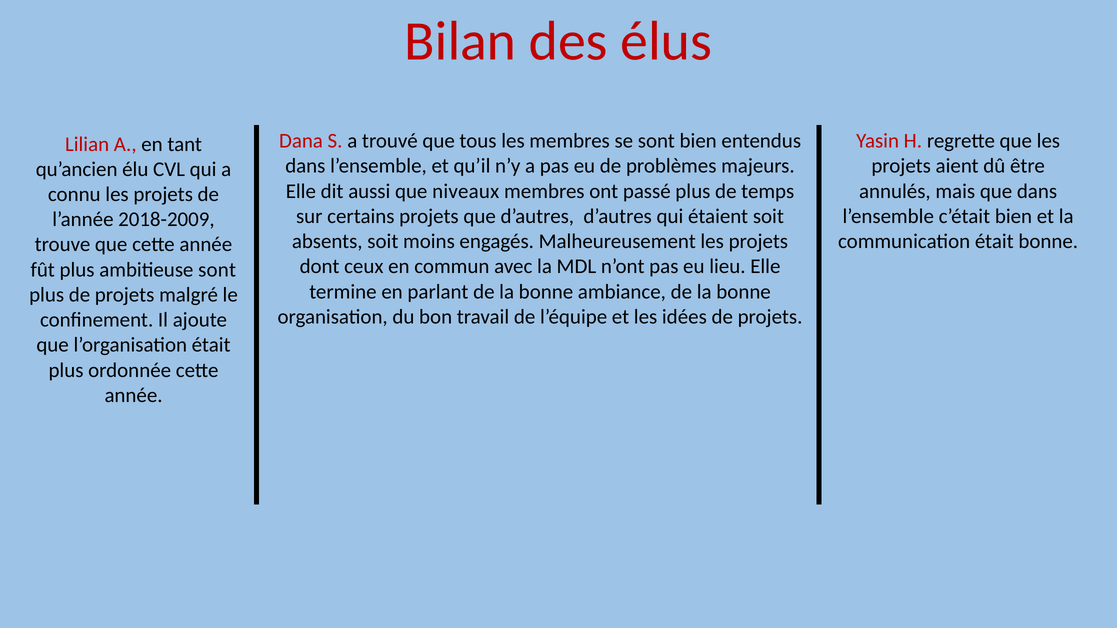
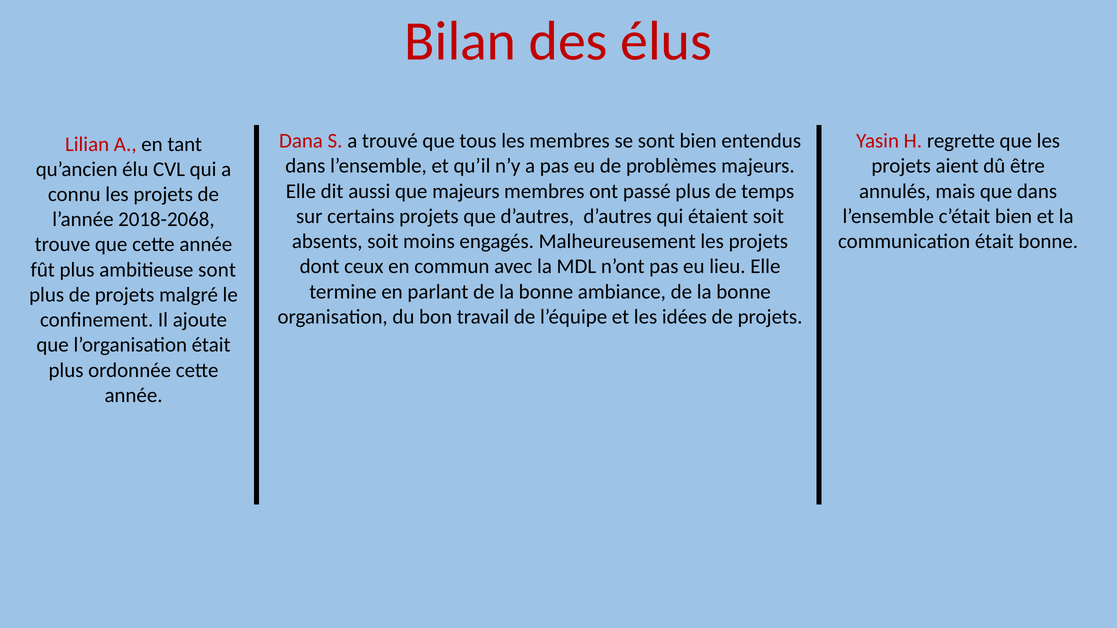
que niveaux: niveaux -> majeurs (466, 191)
2018-2009: 2018-2009 -> 2018-2068 (166, 220)
